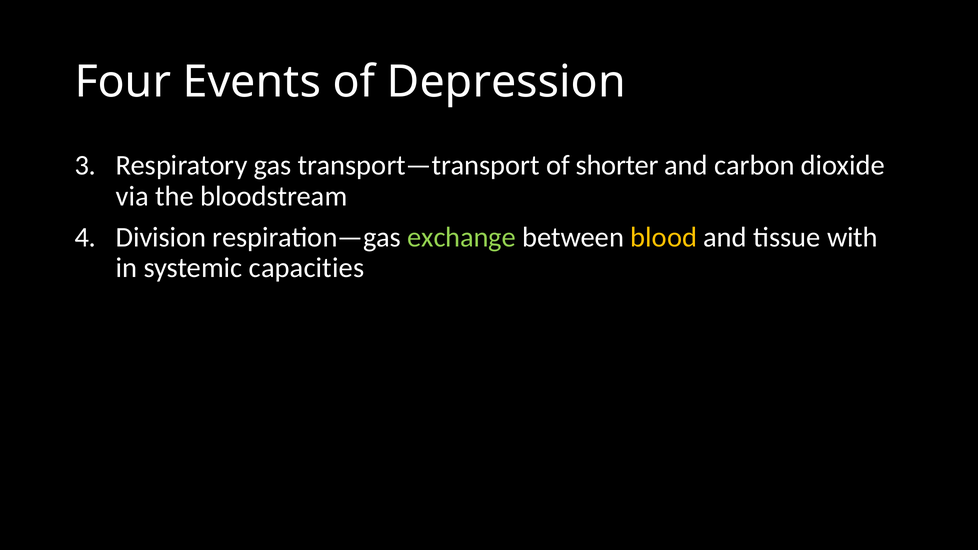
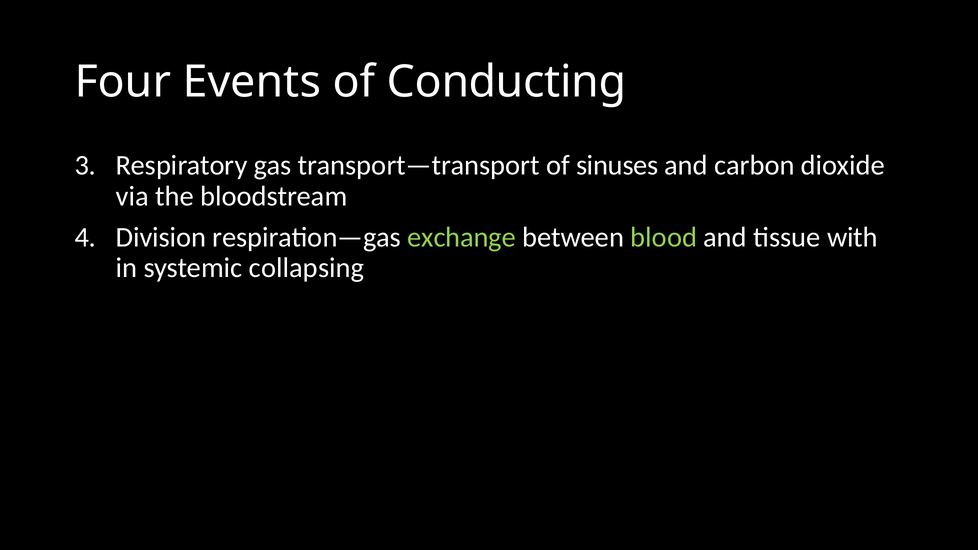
Depression: Depression -> Conducting (507, 82)
shorter: shorter -> sinuses (617, 165)
blood colour: yellow -> light green (664, 237)
capacities: capacities -> collapsing (307, 268)
